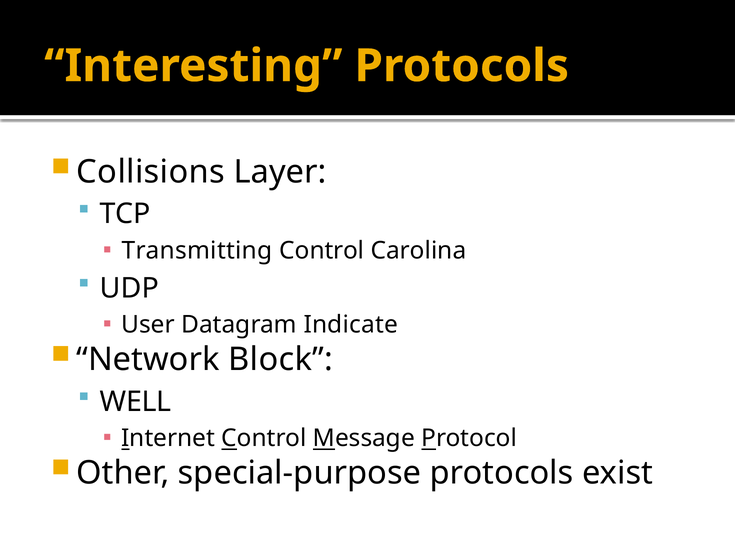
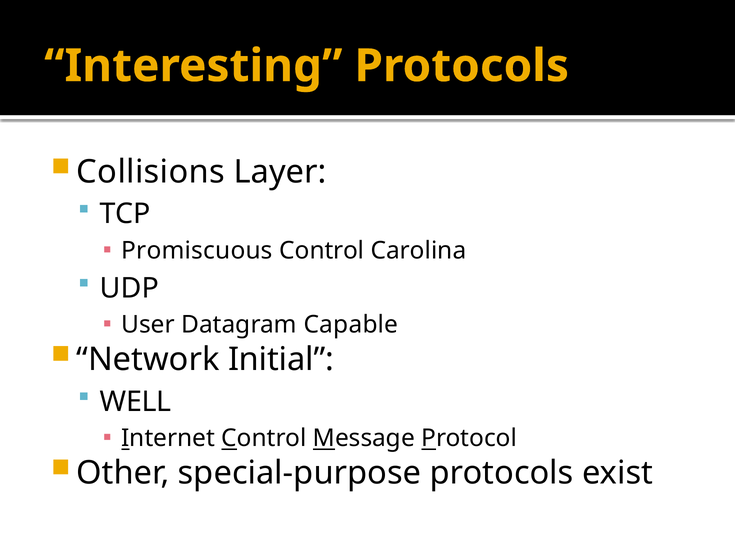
Transmitting: Transmitting -> Promiscuous (197, 251)
Indicate: Indicate -> Capable (351, 325)
Block: Block -> Initial (281, 360)
